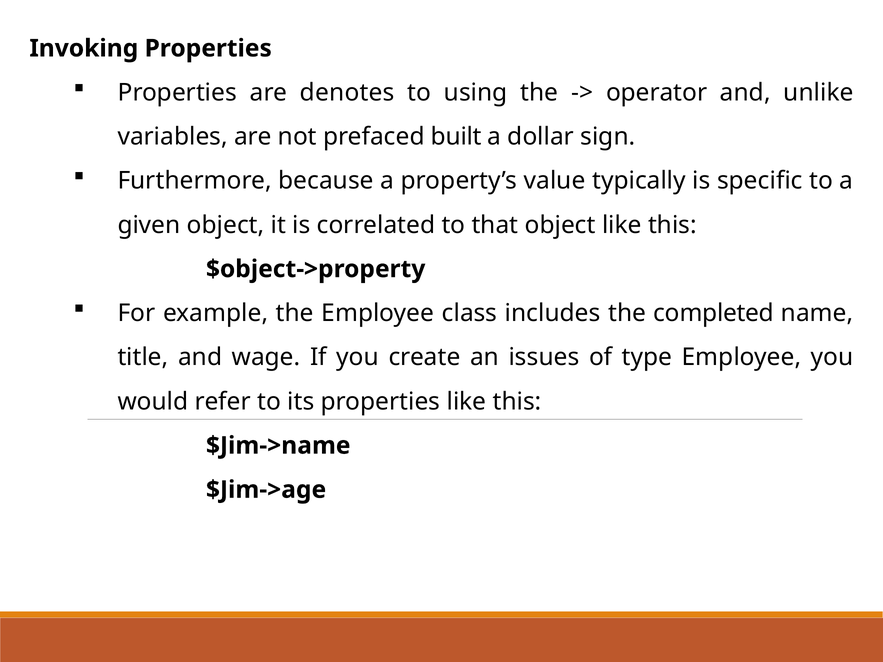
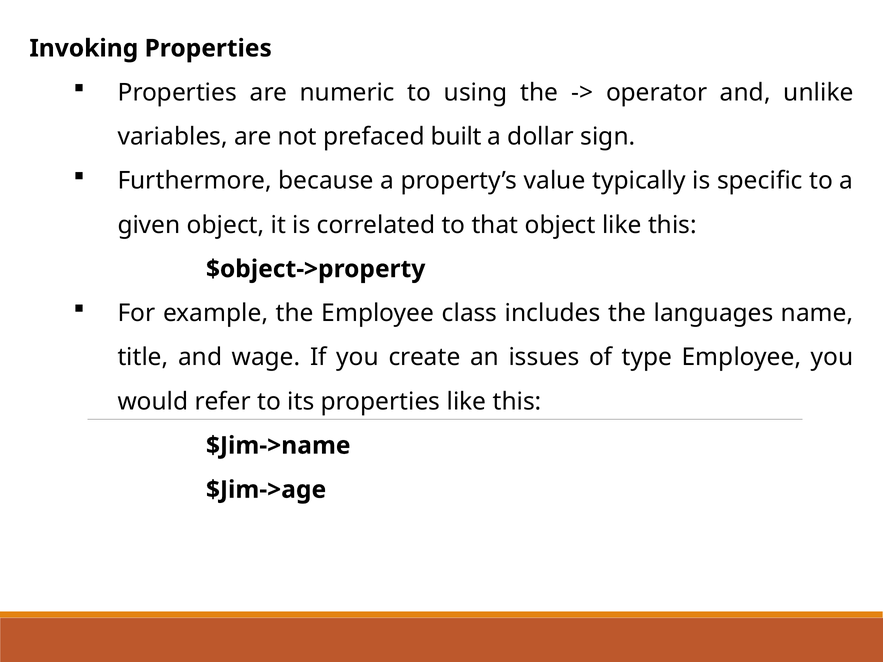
denotes: denotes -> numeric (347, 93)
completed: completed -> languages (714, 313)
